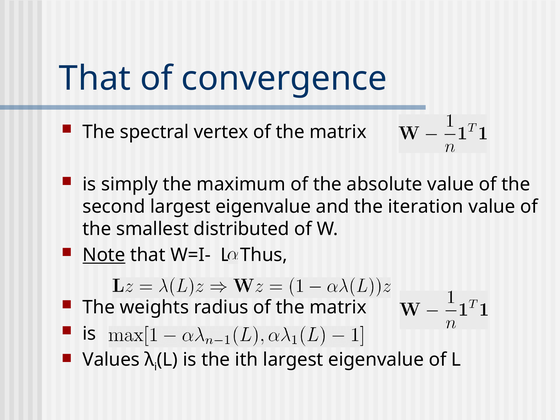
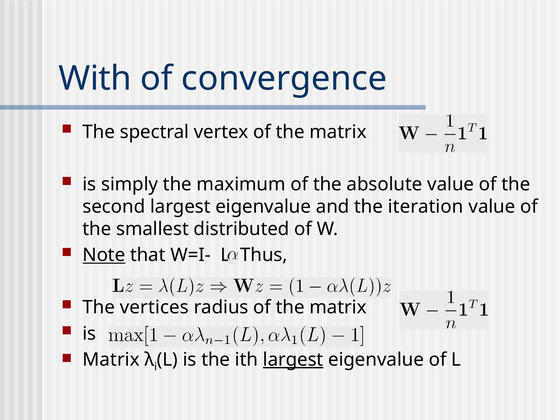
That: That -> With (95, 79)
weights: weights -> vertices (154, 307)
Values: Values -> Matrix (111, 360)
largest underline: none -> present (293, 360)
